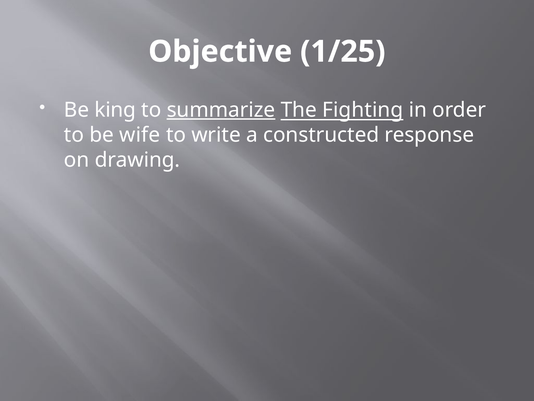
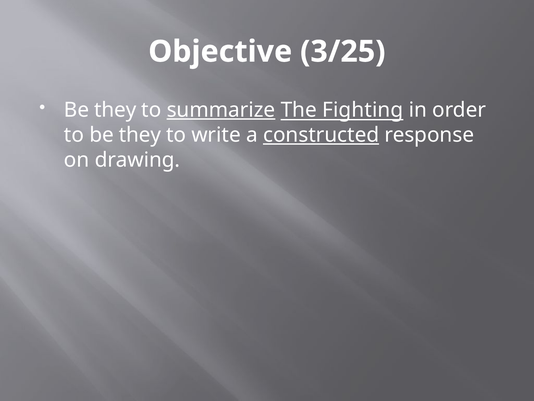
1/25: 1/25 -> 3/25 (343, 52)
king: king -> they (115, 110)
to be wife: wife -> they (140, 135)
constructed underline: none -> present (321, 135)
